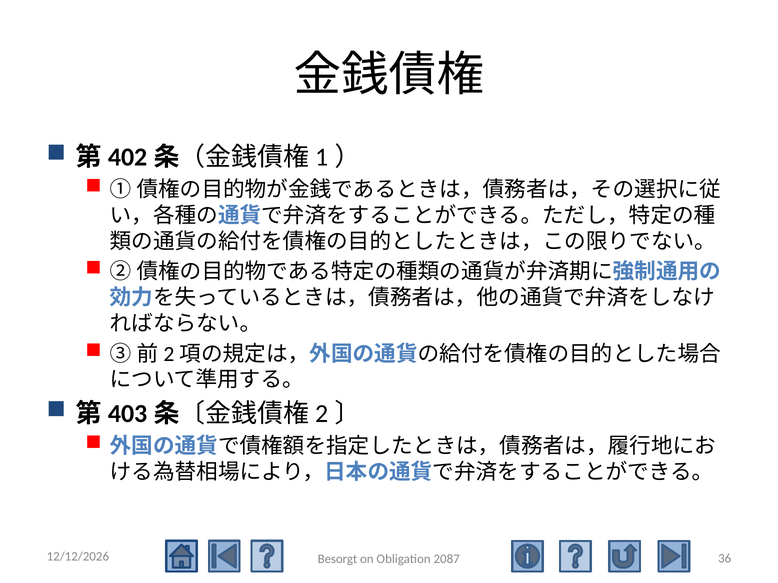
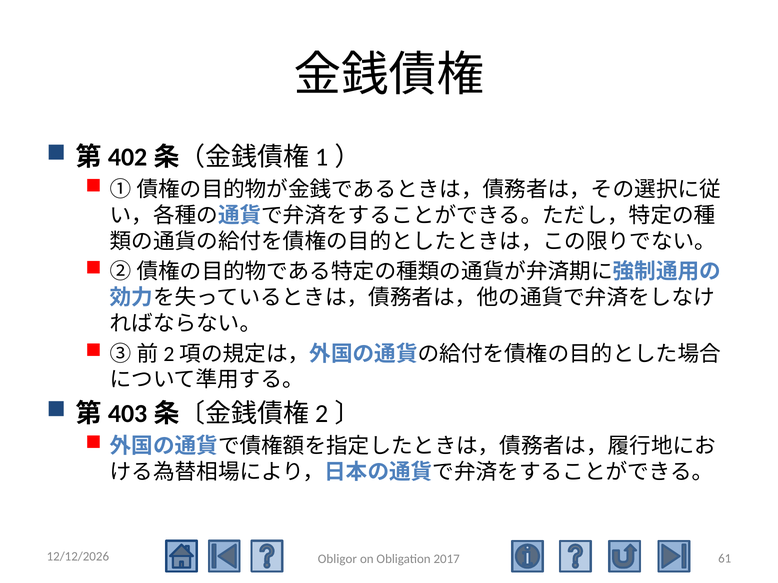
36: 36 -> 61 (725, 559)
Besorgt: Besorgt -> Obligor (337, 559)
2087: 2087 -> 2017 (447, 559)
